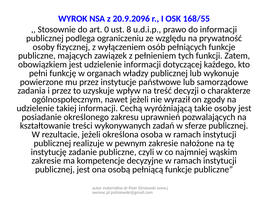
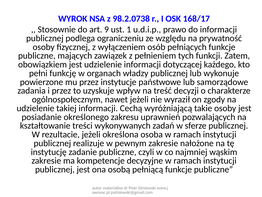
20.9.2096: 20.9.2096 -> 98.2.0738 (131, 19)
168/55: 168/55 -> 168/17 (196, 19)
0: 0 -> 9 (107, 29)
8: 8 -> 1 (129, 29)
